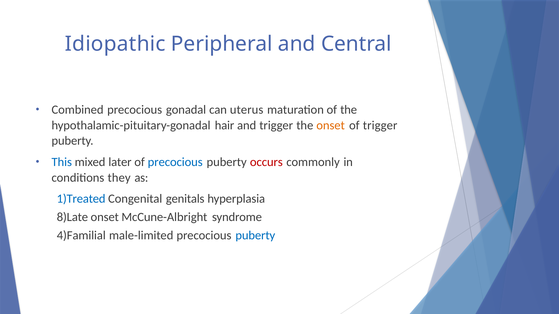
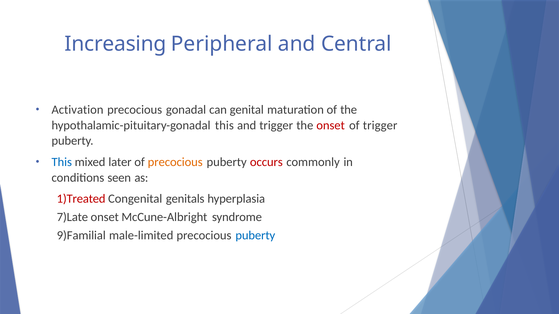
Idiopathic: Idiopathic -> Increasing (115, 44)
Combined: Combined -> Activation (77, 110)
uterus: uterus -> genital (247, 110)
hypothalamic-pituitary-gonadal hair: hair -> this (224, 125)
onset colour: orange -> red (331, 125)
precocious colour: blue -> orange (175, 162)
they: they -> seen (119, 178)
1)Treated colour: blue -> red (81, 199)
8)Late: 8)Late -> 7)Late (72, 217)
4)Familial: 4)Familial -> 9)Familial (81, 236)
